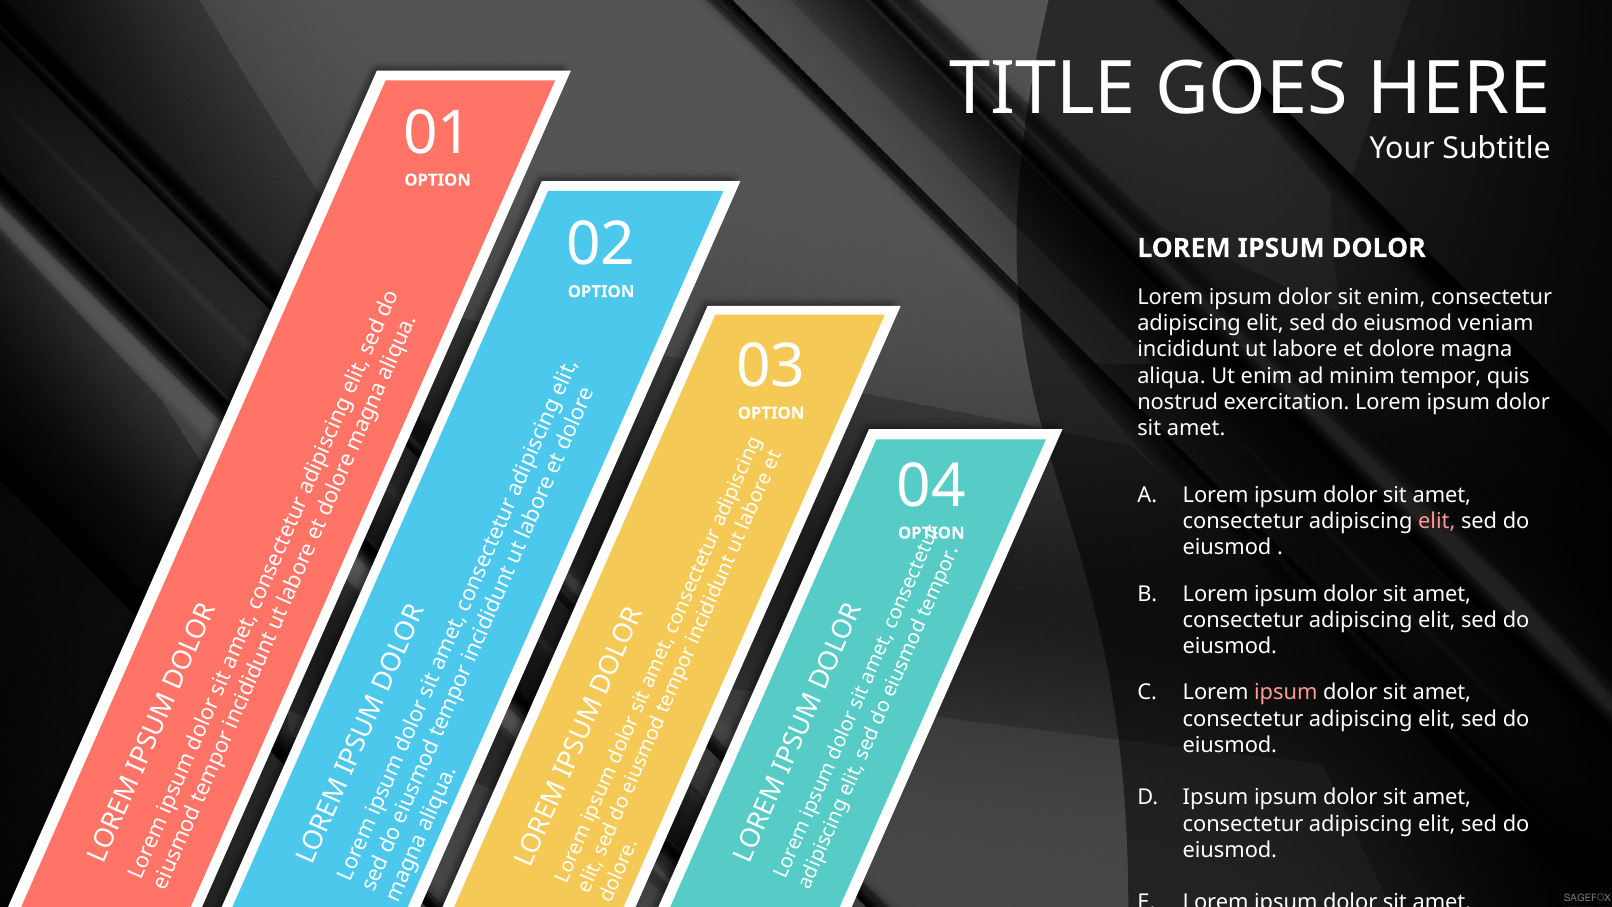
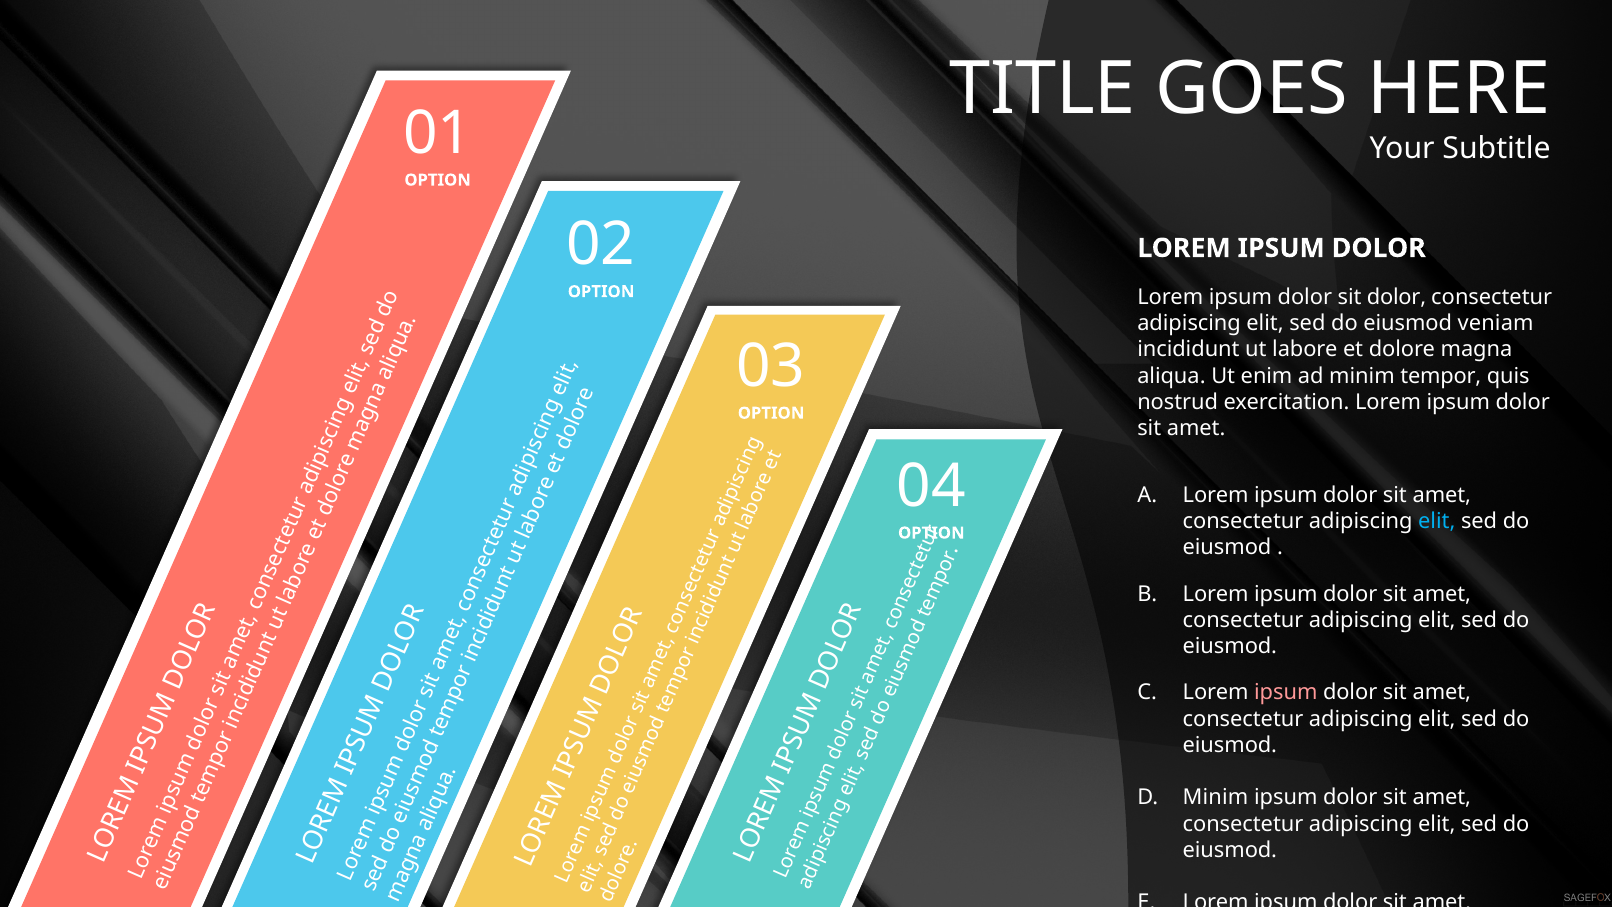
sit enim: enim -> dolor (1396, 297)
elit colour: pink -> light blue (1437, 521)
Ipsum: Ipsum -> Minim (1216, 797)
